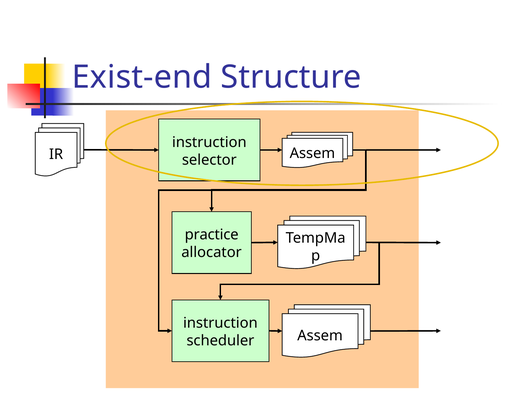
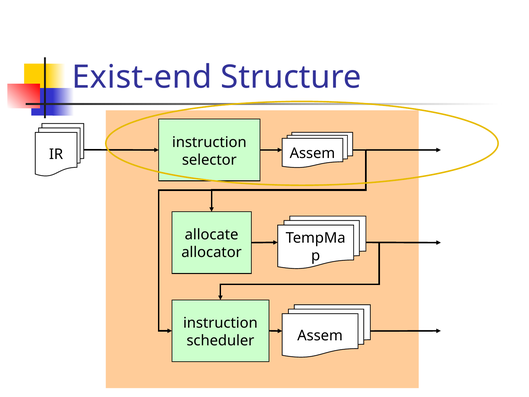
practice: practice -> allocate (212, 235)
